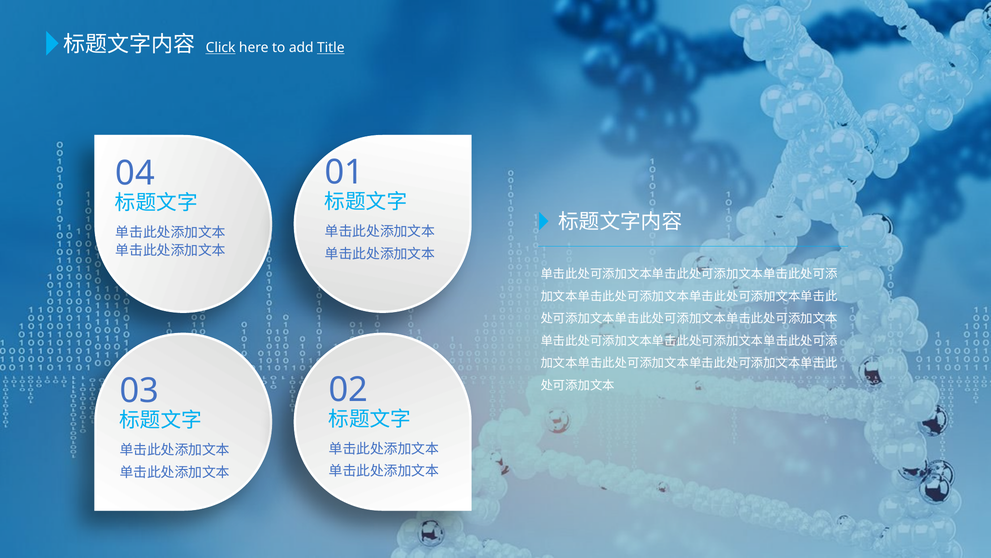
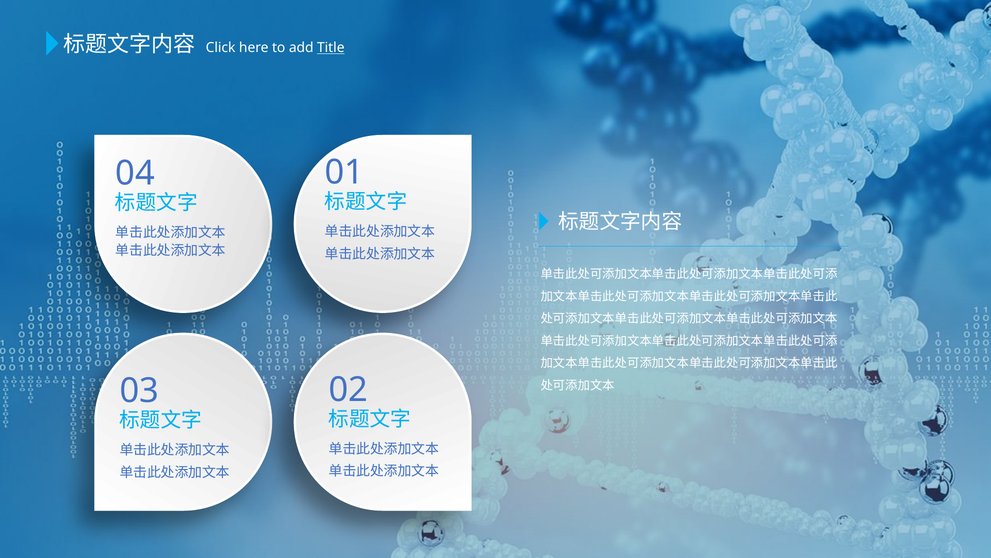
Click underline: present -> none (221, 48)
